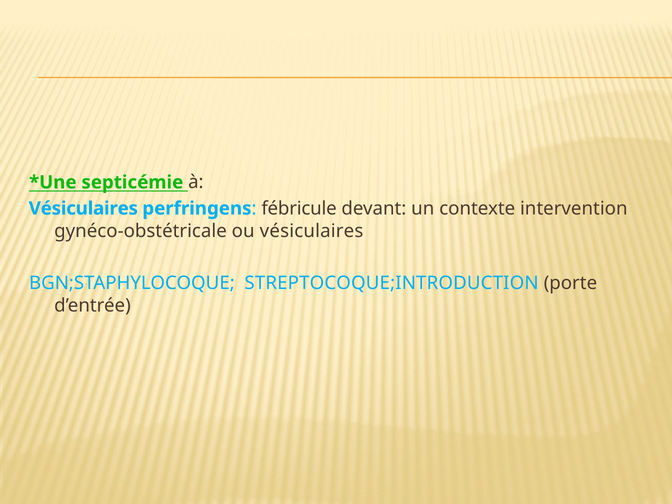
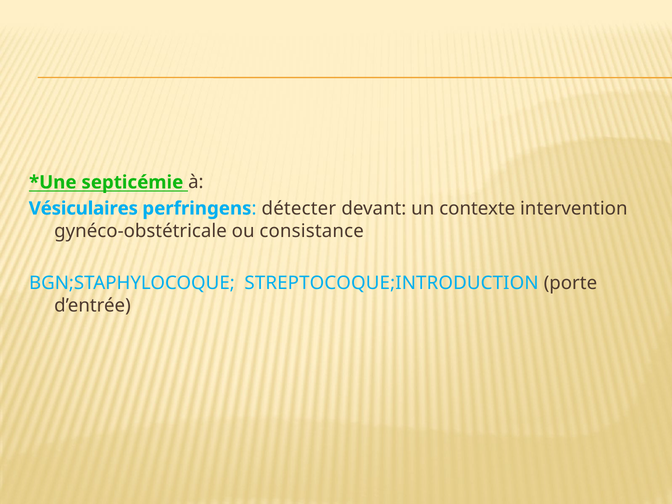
fébricule: fébricule -> détecter (299, 208)
ou vésiculaires: vésiculaires -> consistance (312, 231)
